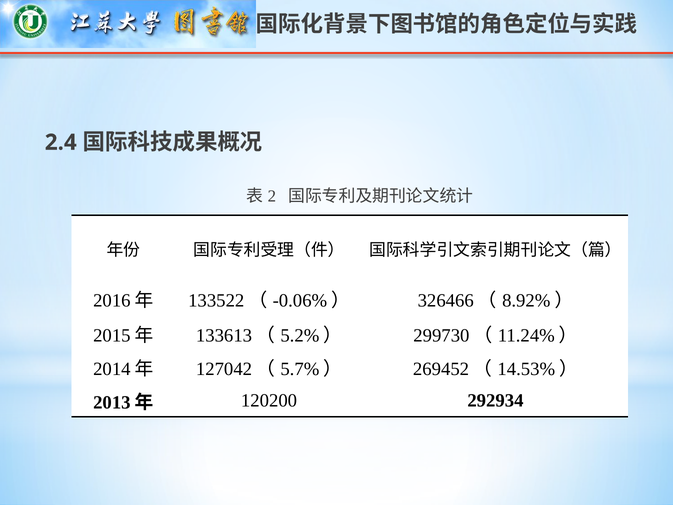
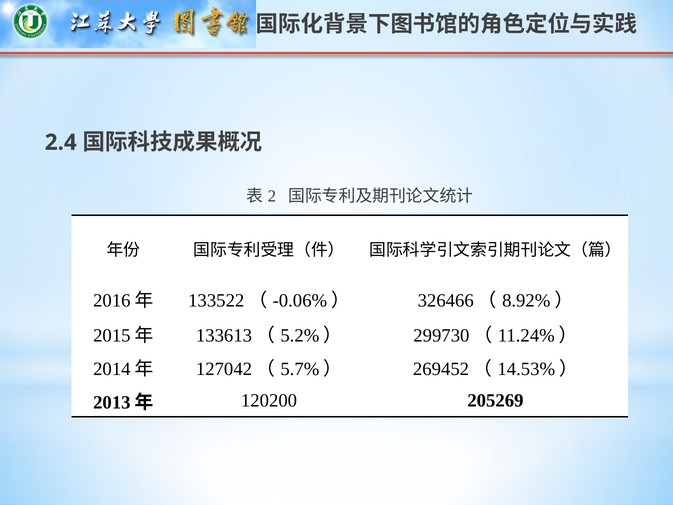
292934: 292934 -> 205269 (495, 400)
